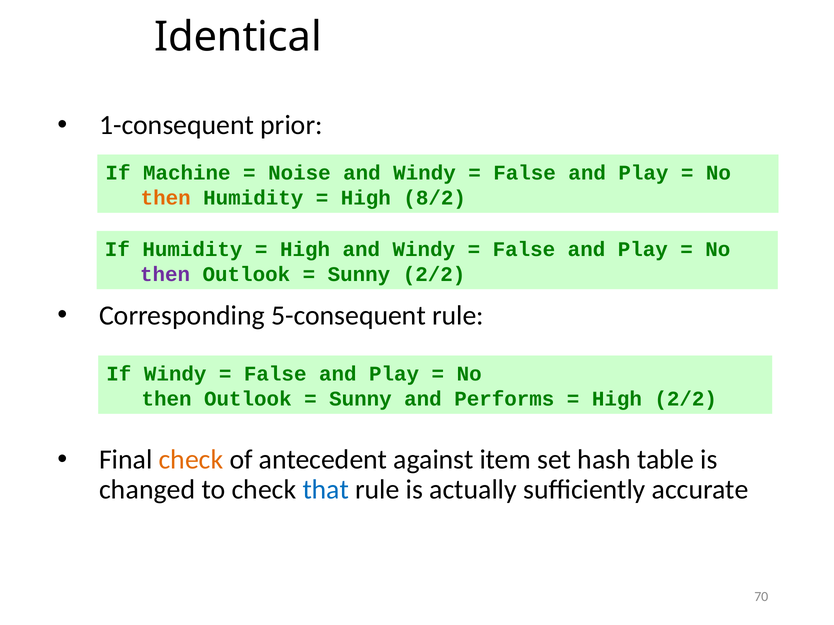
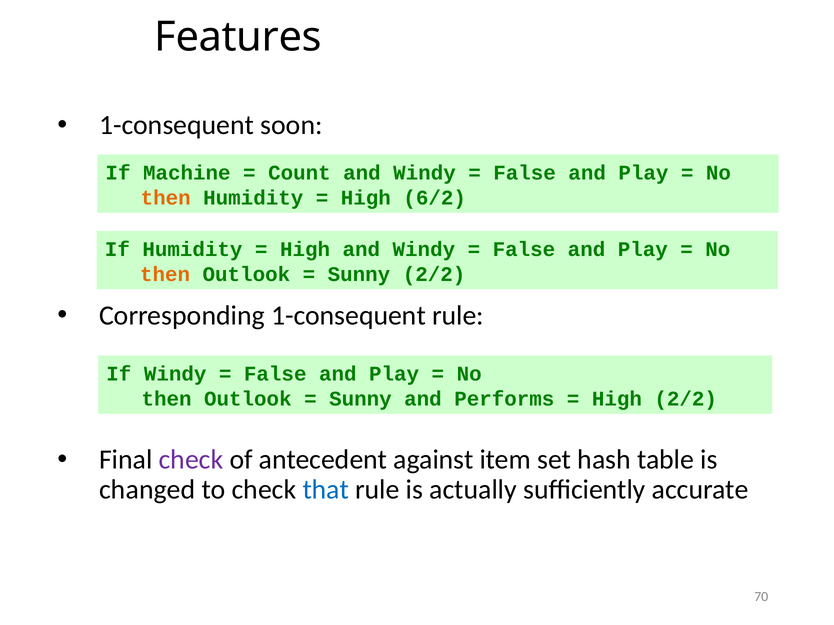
Identical: Identical -> Features (238, 37)
prior: prior -> soon (291, 125)
Noise: Noise -> Count (299, 173)
8/2: 8/2 -> 6/2 (435, 198)
then colour: purple -> orange (165, 274)
Corresponding 5-consequent: 5-consequent -> 1-consequent (348, 316)
check colour: orange -> purple (191, 460)
